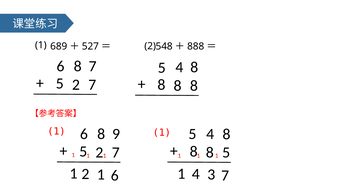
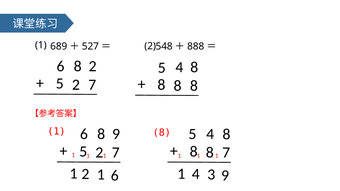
8 7: 7 -> 2 (93, 66)
1: 1 -> 8 (162, 133)
5: 5 -> 7 (226, 153)
3 7: 7 -> 9 (225, 176)
